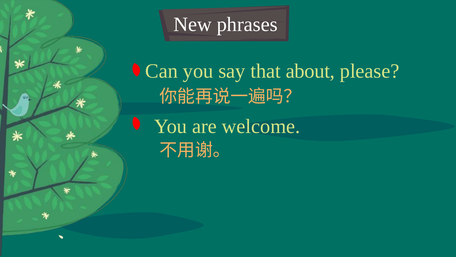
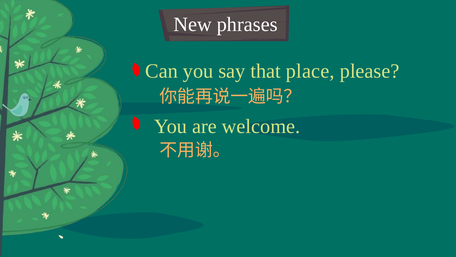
about: about -> place (310, 71)
